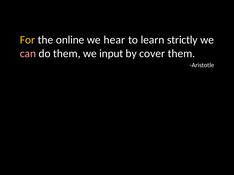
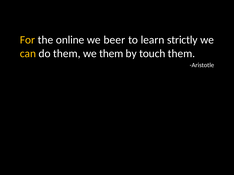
hear: hear -> beer (114, 40)
can colour: pink -> yellow (28, 54)
we input: input -> them (111, 54)
cover: cover -> touch (152, 54)
